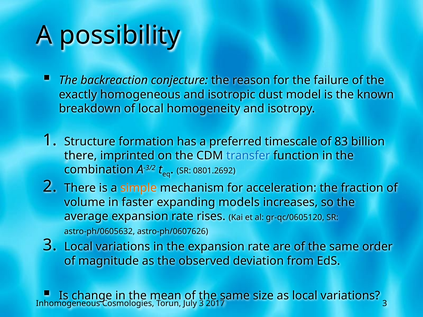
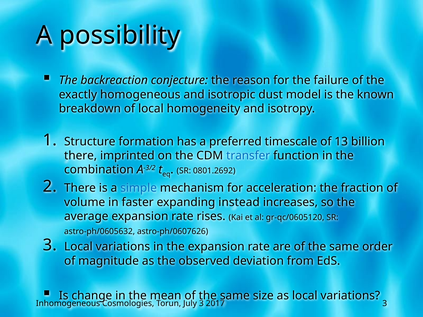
83: 83 -> 13 (341, 142)
simple colour: orange -> blue (139, 188)
models: models -> instead (239, 202)
